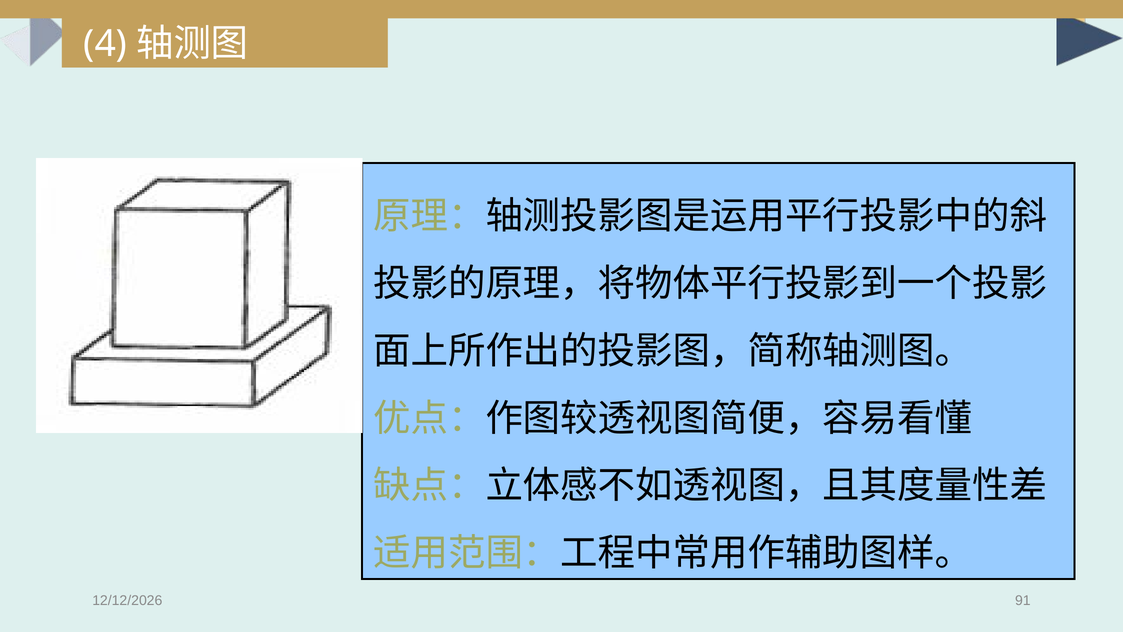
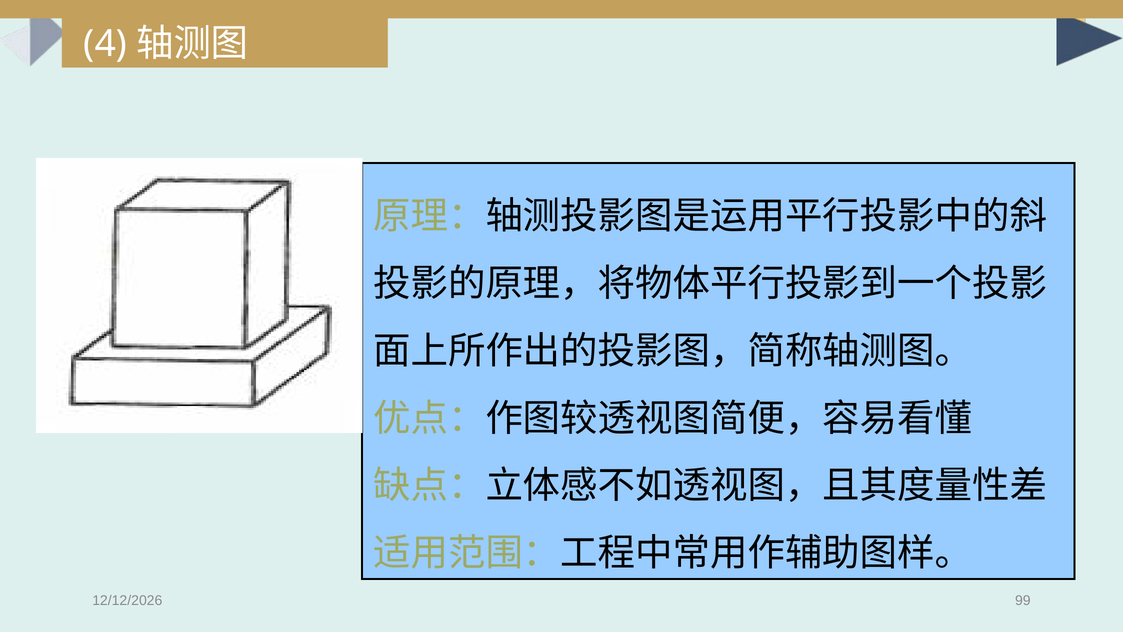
91: 91 -> 99 (1023, 600)
